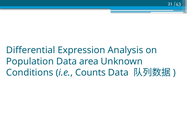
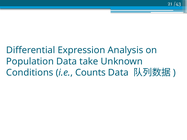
area: area -> take (89, 61)
